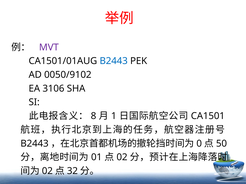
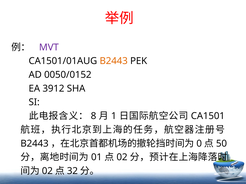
B2443 colour: blue -> orange (114, 61)
0050/9102: 0050/9102 -> 0050/0152 (68, 75)
3106: 3106 -> 3912 (53, 89)
